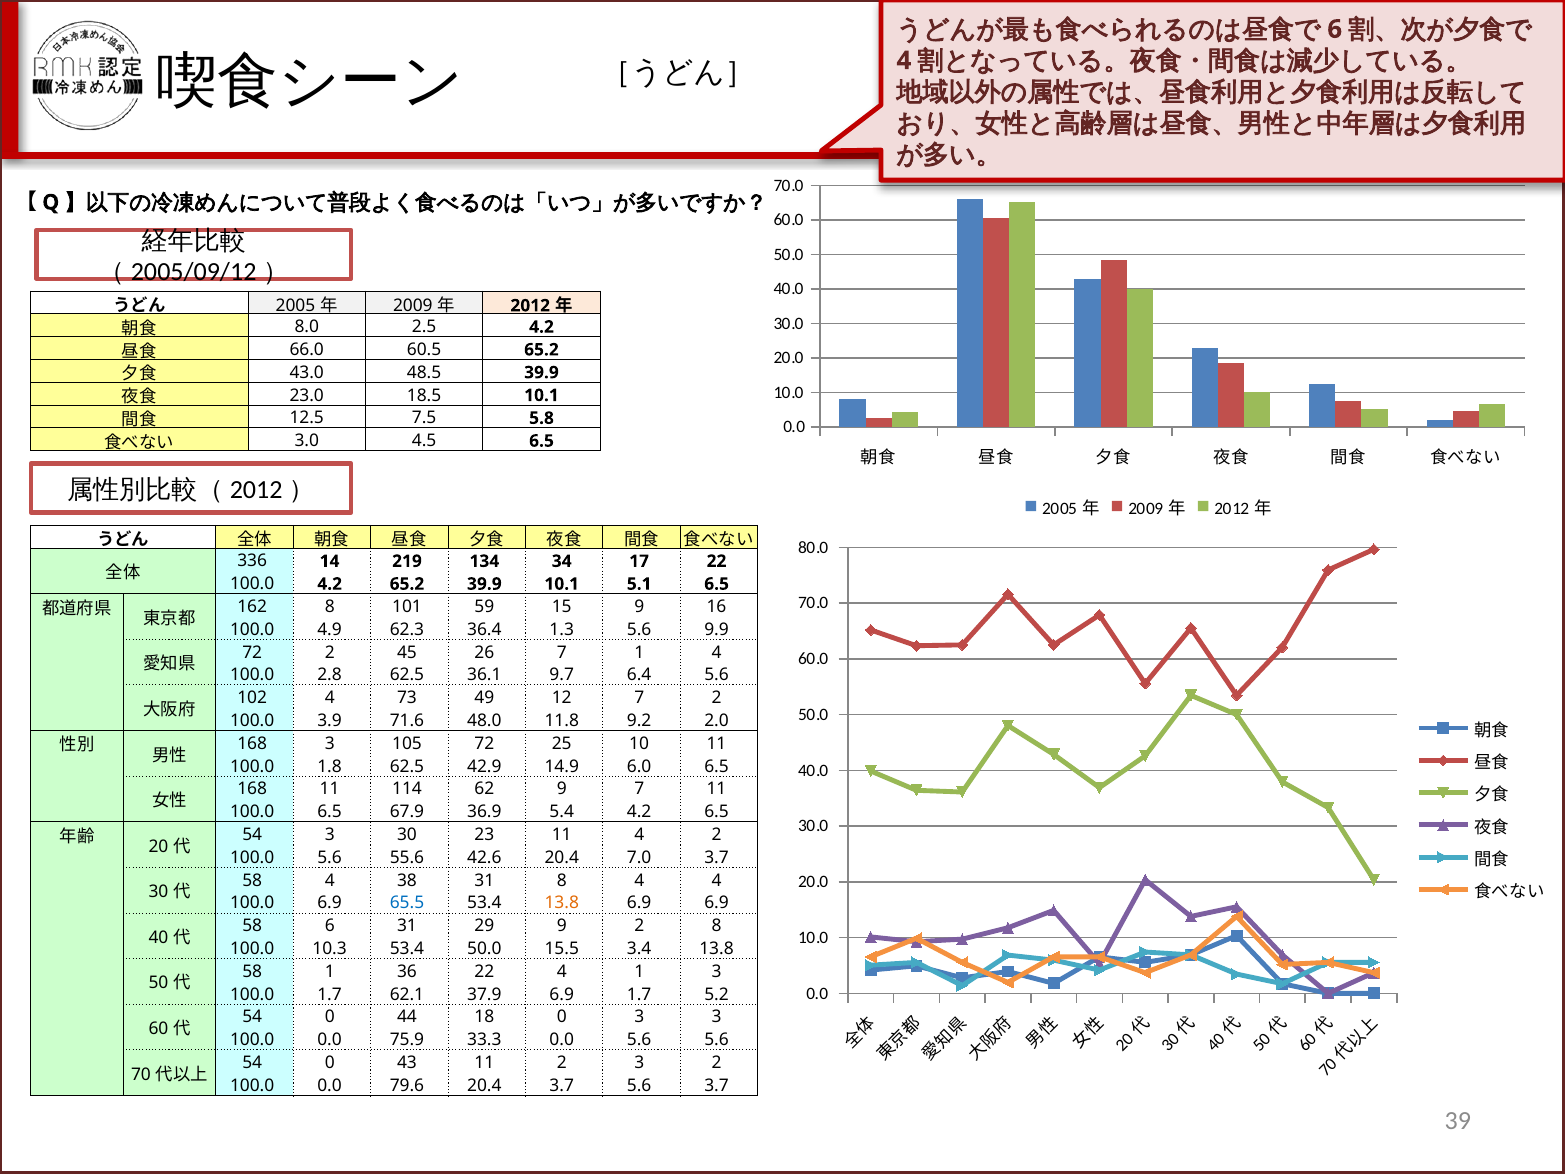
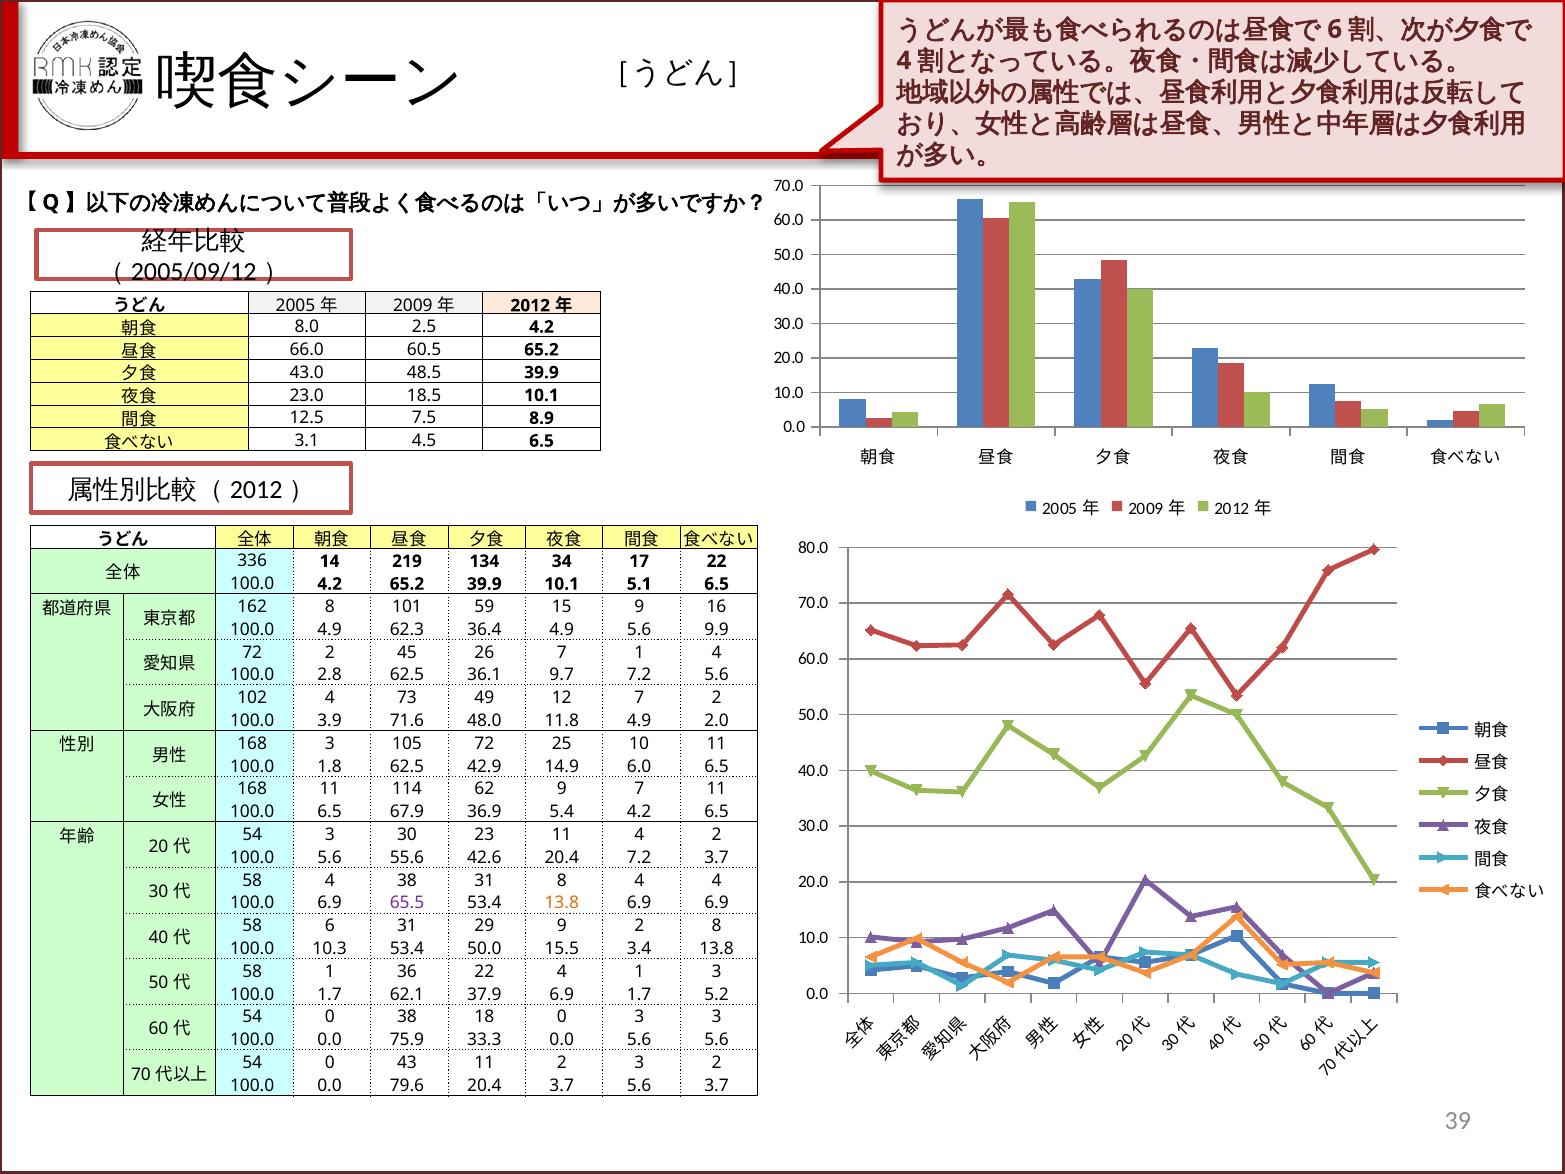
5.8: 5.8 -> 8.9 (542, 418)
3.0: 3.0 -> 3.1 (307, 441)
36.4 1.3: 1.3 -> 4.9 (562, 629)
9.7 6.4: 6.4 -> 7.2 (639, 675)
11.8 9.2: 9.2 -> 4.9 (639, 721)
20.4 7.0: 7.0 -> 7.2 (639, 857)
65.5 colour: blue -> purple (407, 903)
0 44: 44 -> 38 (407, 1017)
